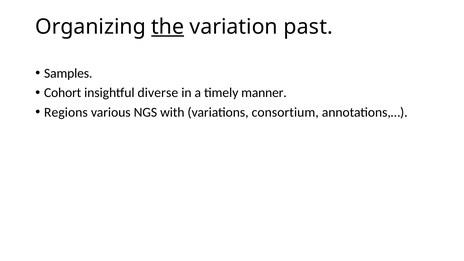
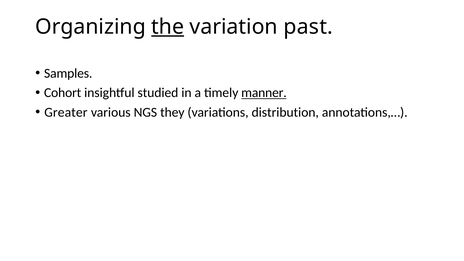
diverse: diverse -> studied (158, 93)
manner underline: none -> present (264, 93)
Regions: Regions -> Greater (66, 112)
with: with -> they (172, 112)
consortium: consortium -> distribution (285, 112)
